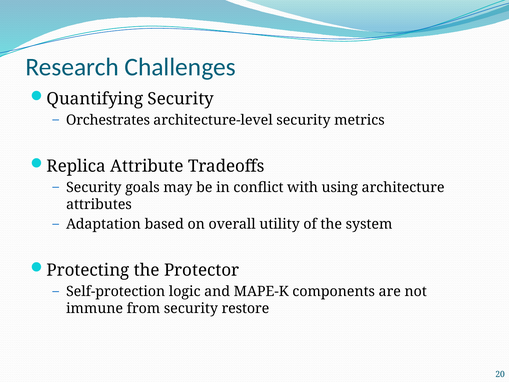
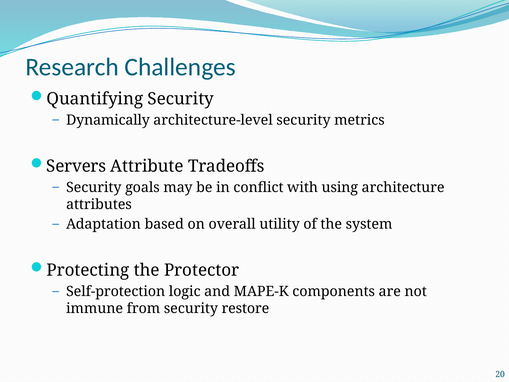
Orchestrates: Orchestrates -> Dynamically (108, 120)
Replica: Replica -> Servers (76, 166)
